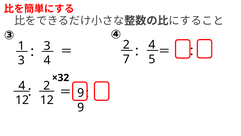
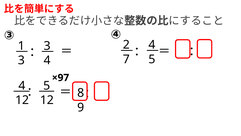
×32: ×32 -> ×97 (61, 78)
2: 2 -> 5 (47, 85)
9: 9 -> 8 (81, 93)
